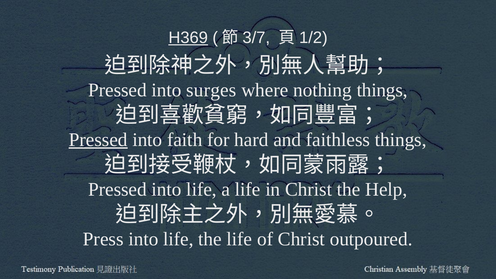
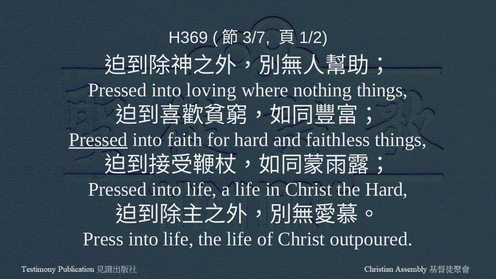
H369 underline: present -> none (188, 38)
surges: surges -> loving (211, 90)
the Help: Help -> Hard (386, 189)
